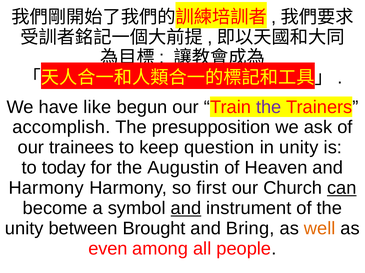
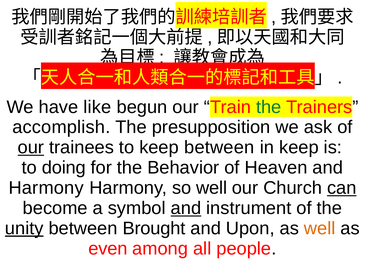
the colour: purple -> green (269, 107)
our underline: none -> present (31, 148)
keep question: question -> between (219, 148)
in unity: unity -> keep (299, 148)
today: today -> doing (64, 168)
Augustin: Augustin -> Behavior (183, 168)
so first: first -> well (212, 188)
unity underline: none -> present (24, 229)
Bring: Bring -> Upon (250, 229)
